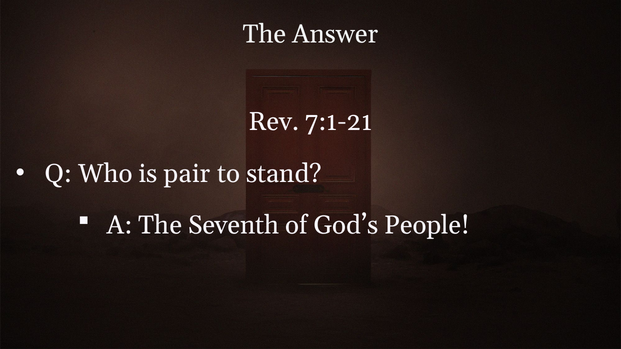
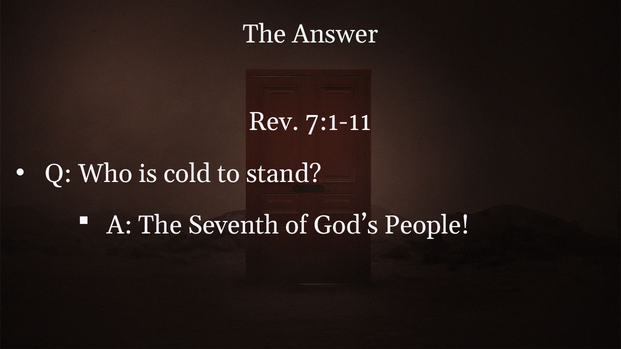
7:1-21: 7:1-21 -> 7:1-11 (339, 122)
pair: pair -> cold (187, 174)
